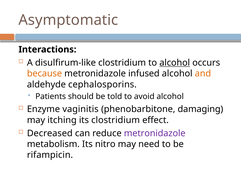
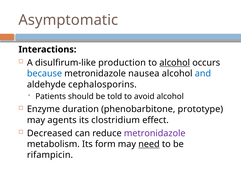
disulfirum-like clostridium: clostridium -> production (122, 63)
because colour: orange -> blue (44, 73)
infused: infused -> nausea (144, 73)
and colour: orange -> blue (203, 73)
vaginitis: vaginitis -> duration (81, 109)
damaging: damaging -> prototype (200, 109)
itching: itching -> agents (62, 120)
nitro: nitro -> form (105, 144)
need underline: none -> present (149, 144)
